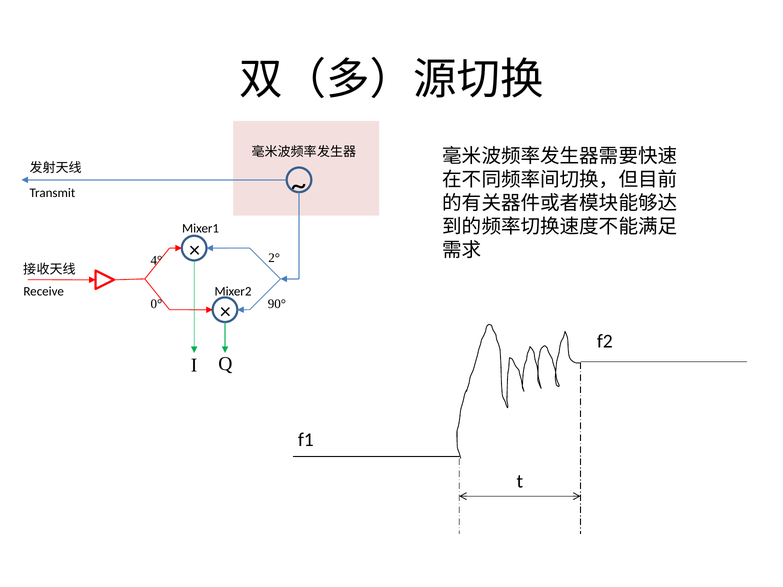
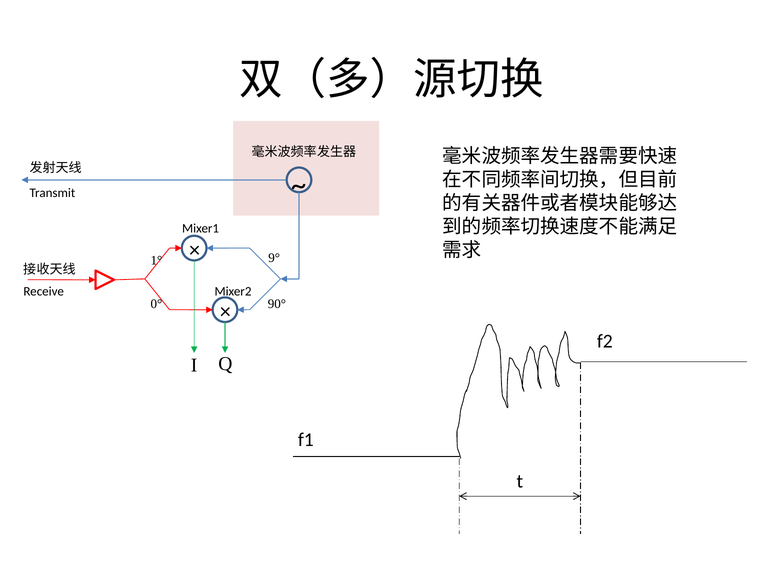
2°: 2° -> 9° (274, 258)
4°: 4° -> 1° (156, 261)
